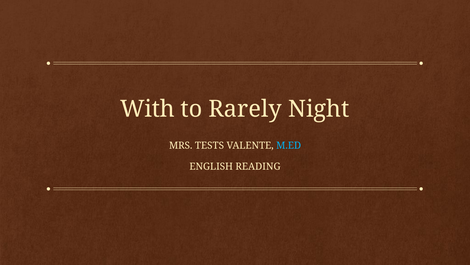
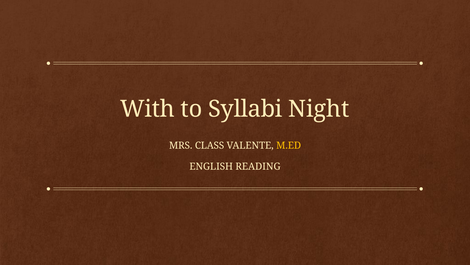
Rarely: Rarely -> Syllabi (245, 109)
TESTS: TESTS -> CLASS (210, 145)
M.ED colour: light blue -> yellow (289, 145)
